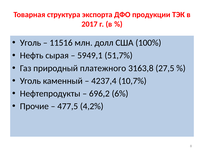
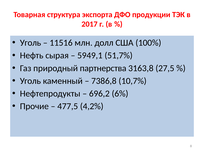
платежного: платежного -> партнерства (103, 68)
4237,4: 4237,4 -> 7386,8 (104, 81)
